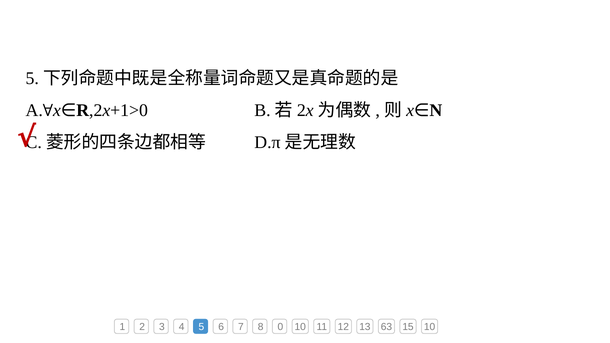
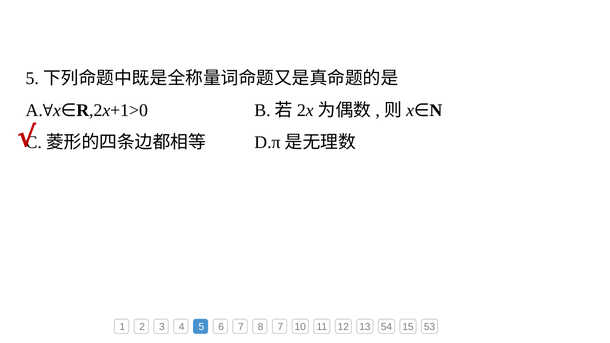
8 0: 0 -> 7 (280, 327)
63: 63 -> 54 (386, 327)
15 10: 10 -> 53 (430, 327)
